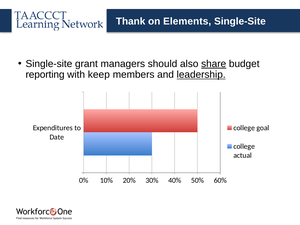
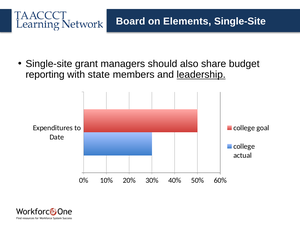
Thank: Thank -> Board (131, 21)
share underline: present -> none (214, 64)
keep: keep -> state (99, 75)
